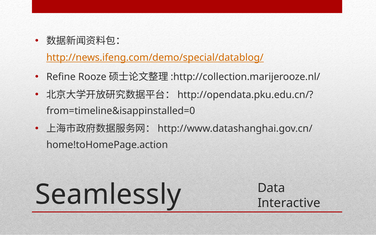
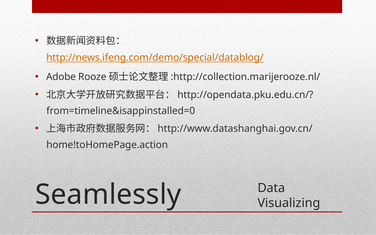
Refine: Refine -> Adobe (61, 77)
Interactive: Interactive -> Visualizing (289, 203)
